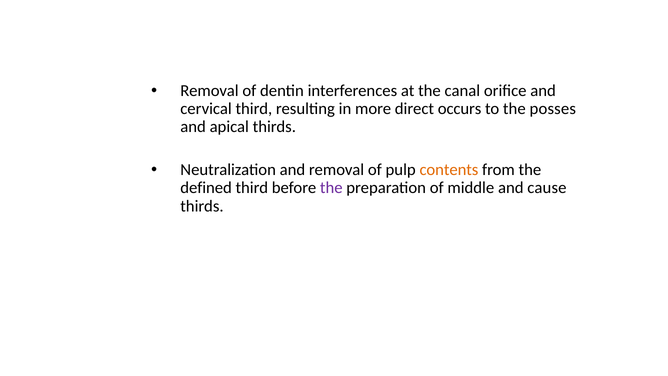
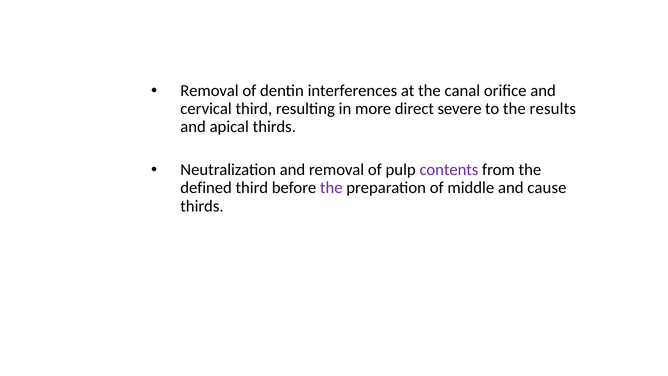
occurs: occurs -> severe (460, 109)
posses: posses -> results (553, 109)
contents colour: orange -> purple (449, 170)
